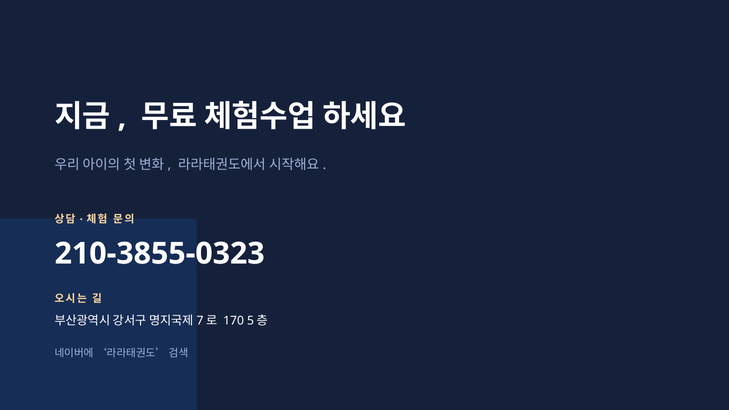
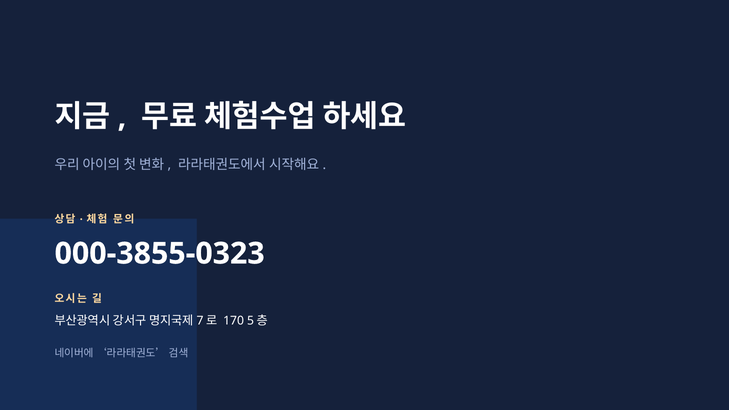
210-3855-0323: 210-3855-0323 -> 000-3855-0323 (160, 254)
